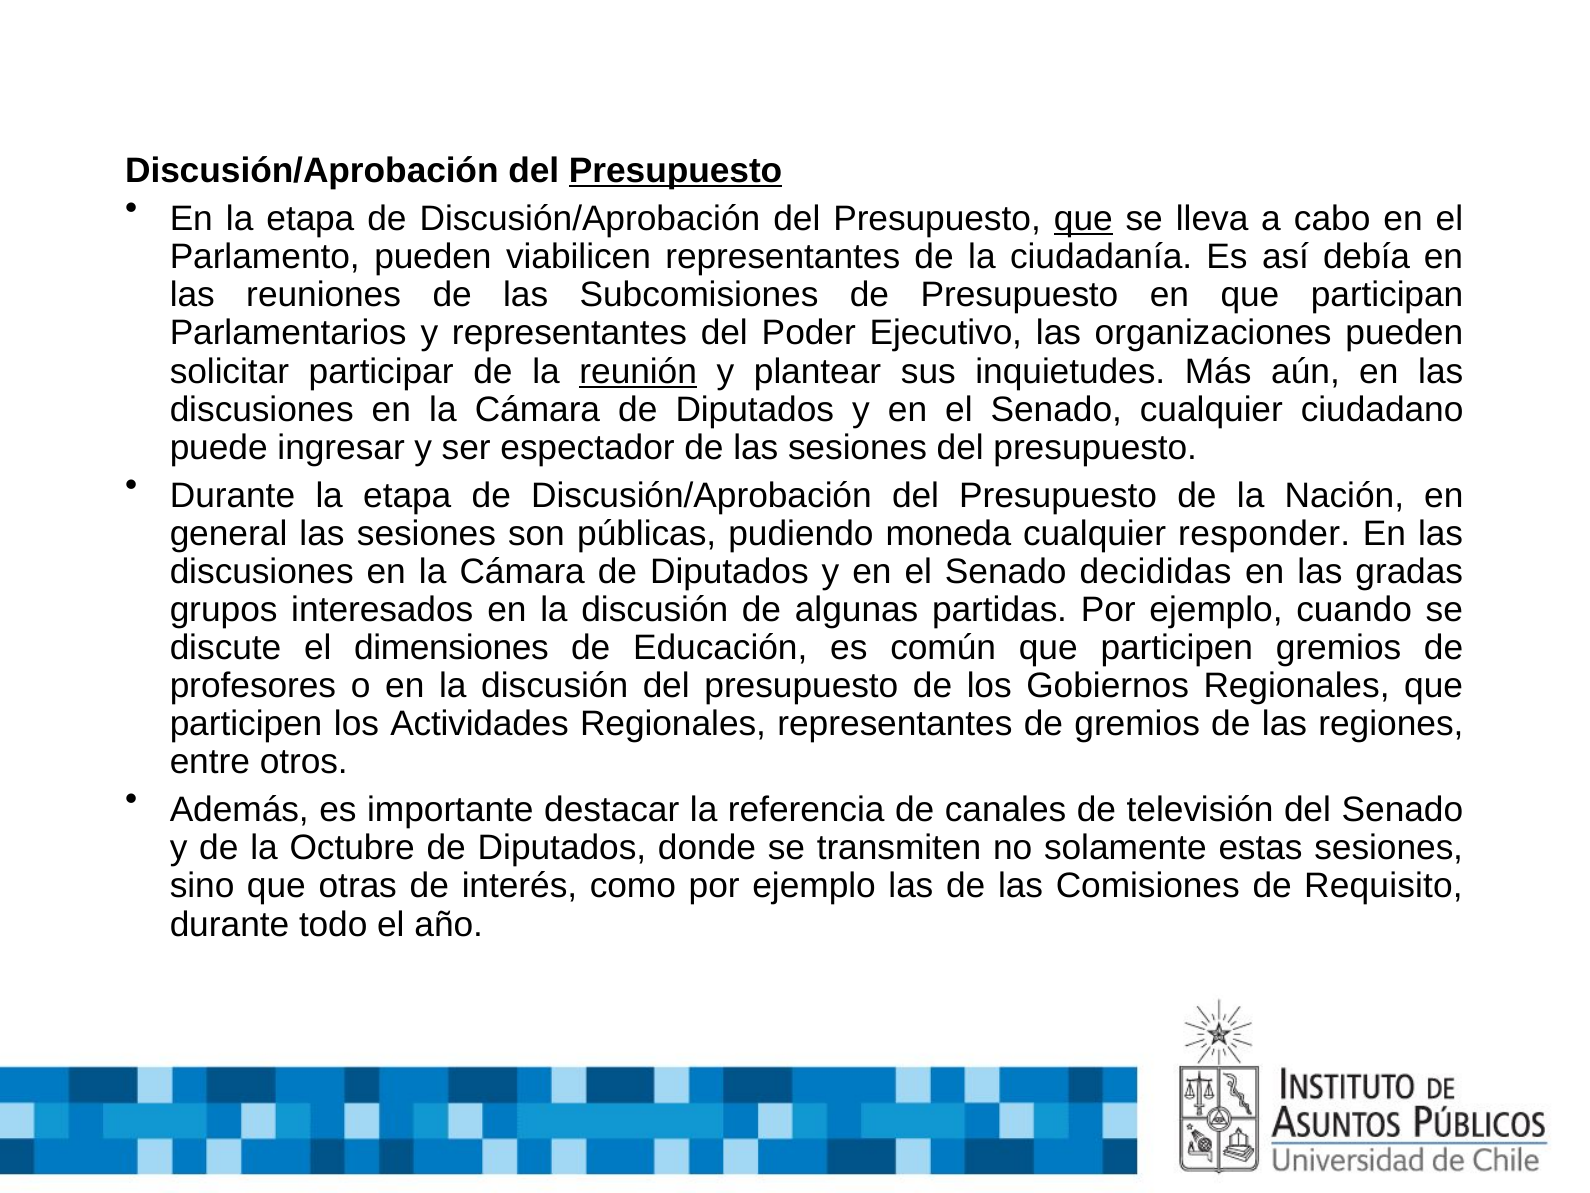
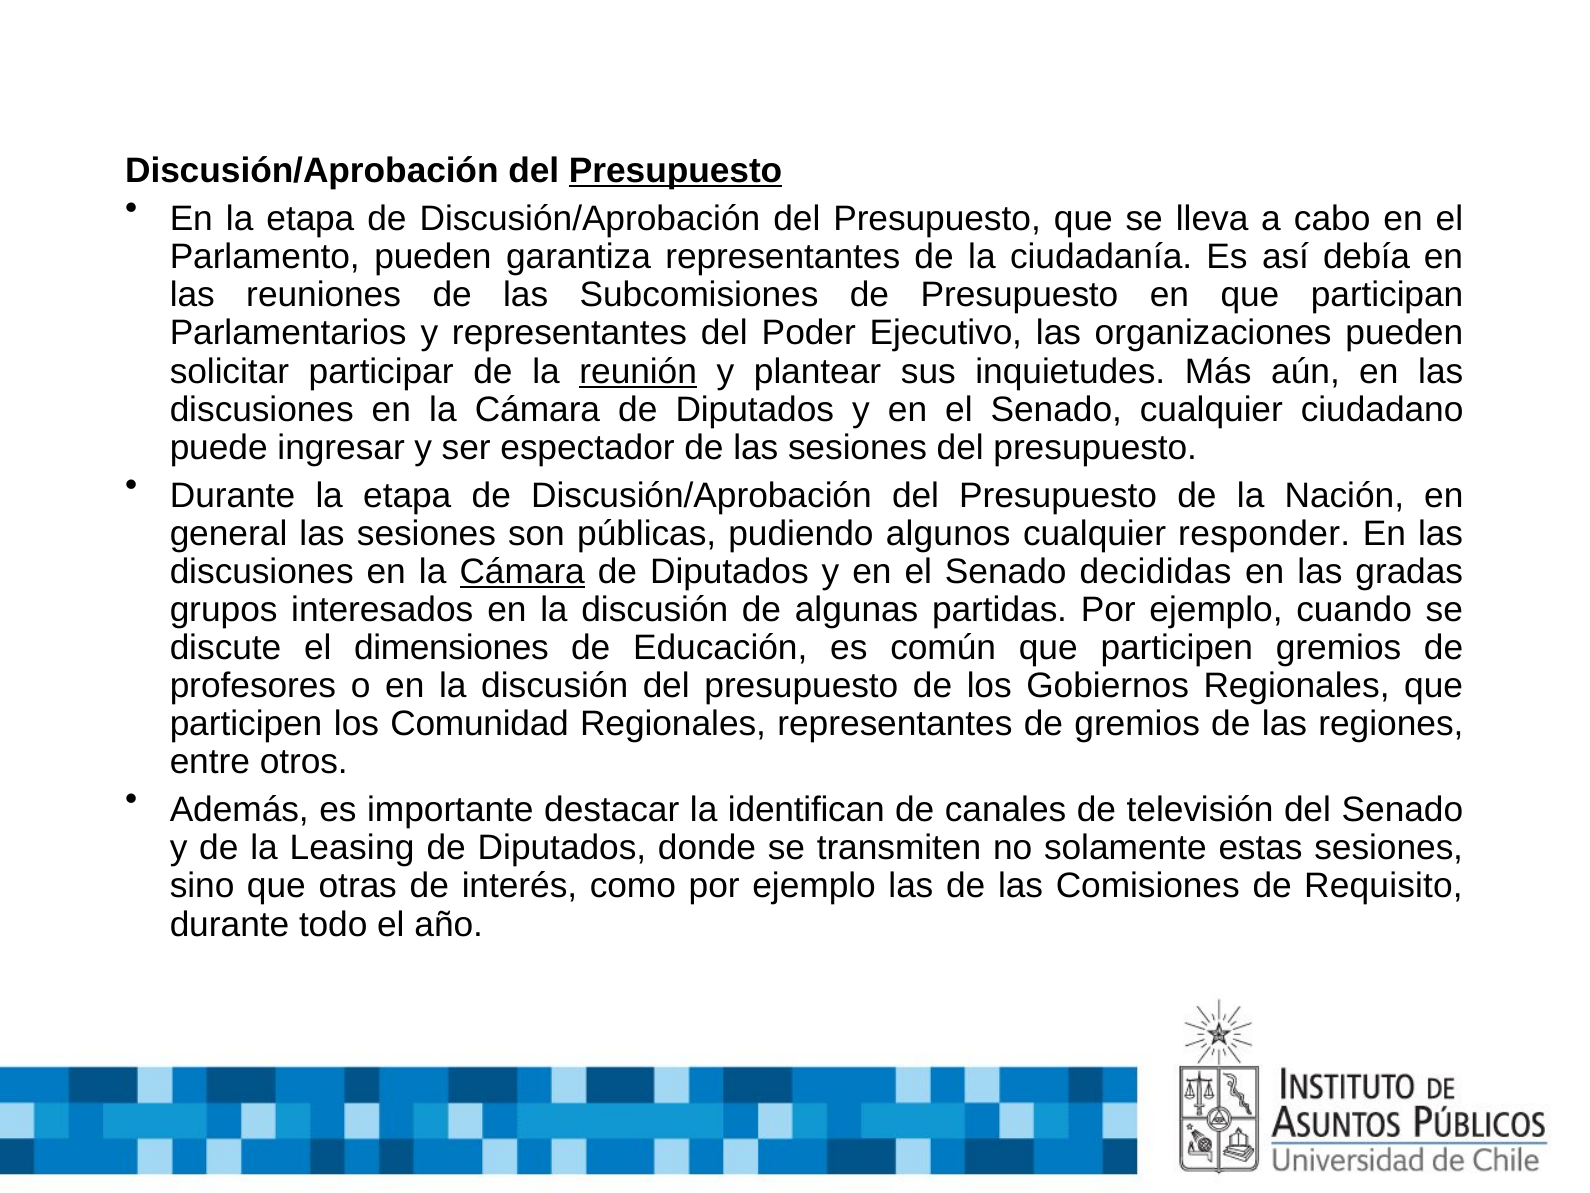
que underline: present -> none (1083, 219)
viabilicen: viabilicen -> garantiza (579, 257)
moneda: moneda -> algunos (948, 533)
Cámara underline: none -> present (522, 571)
Actividades: Actividades -> Comunidad (480, 724)
referencia: referencia -> identifican (806, 810)
Octubre: Octubre -> Leasing (352, 848)
